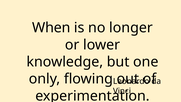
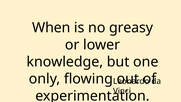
longer: longer -> greasy (131, 28)
